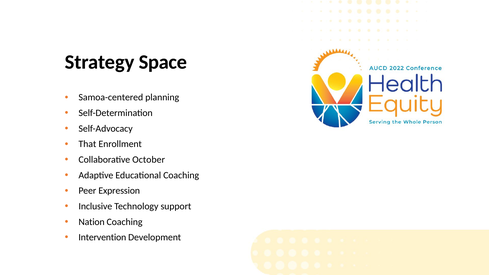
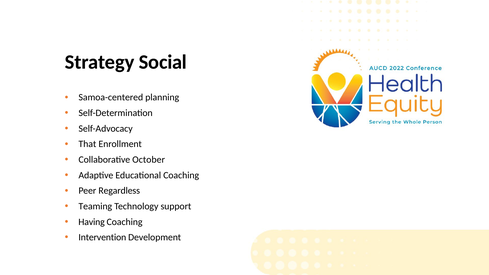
Space: Space -> Social (163, 62)
Expression: Expression -> Regardless (119, 191)
Inclusive: Inclusive -> Teaming (95, 206)
Nation: Nation -> Having (92, 222)
